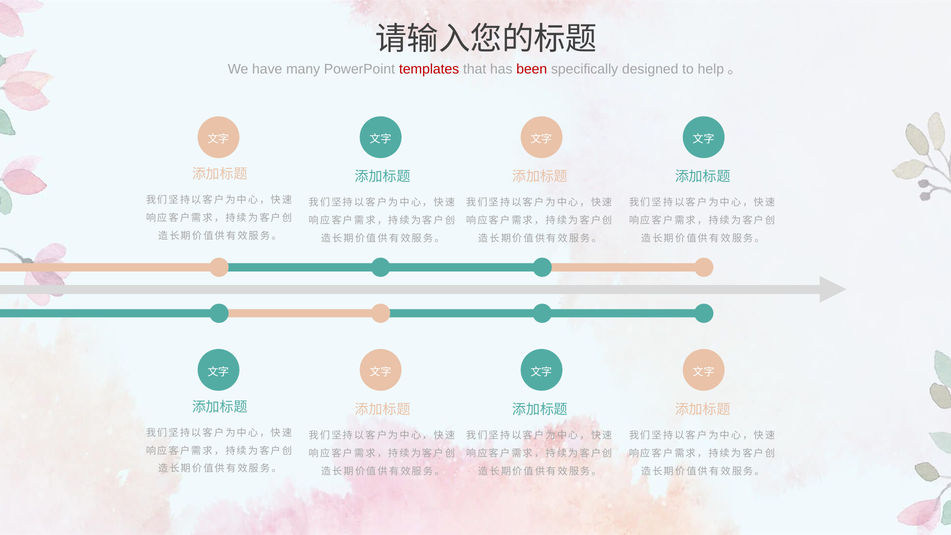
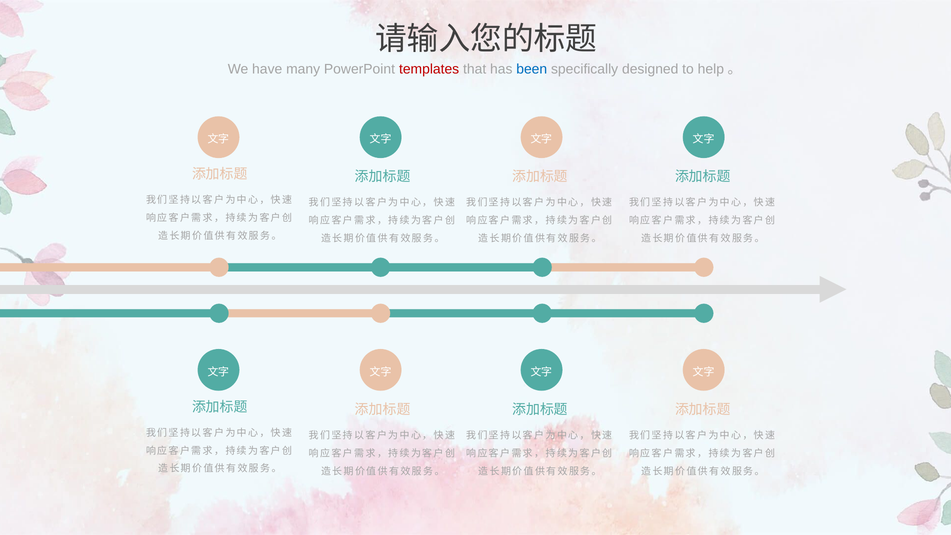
been colour: red -> blue (532, 69)
